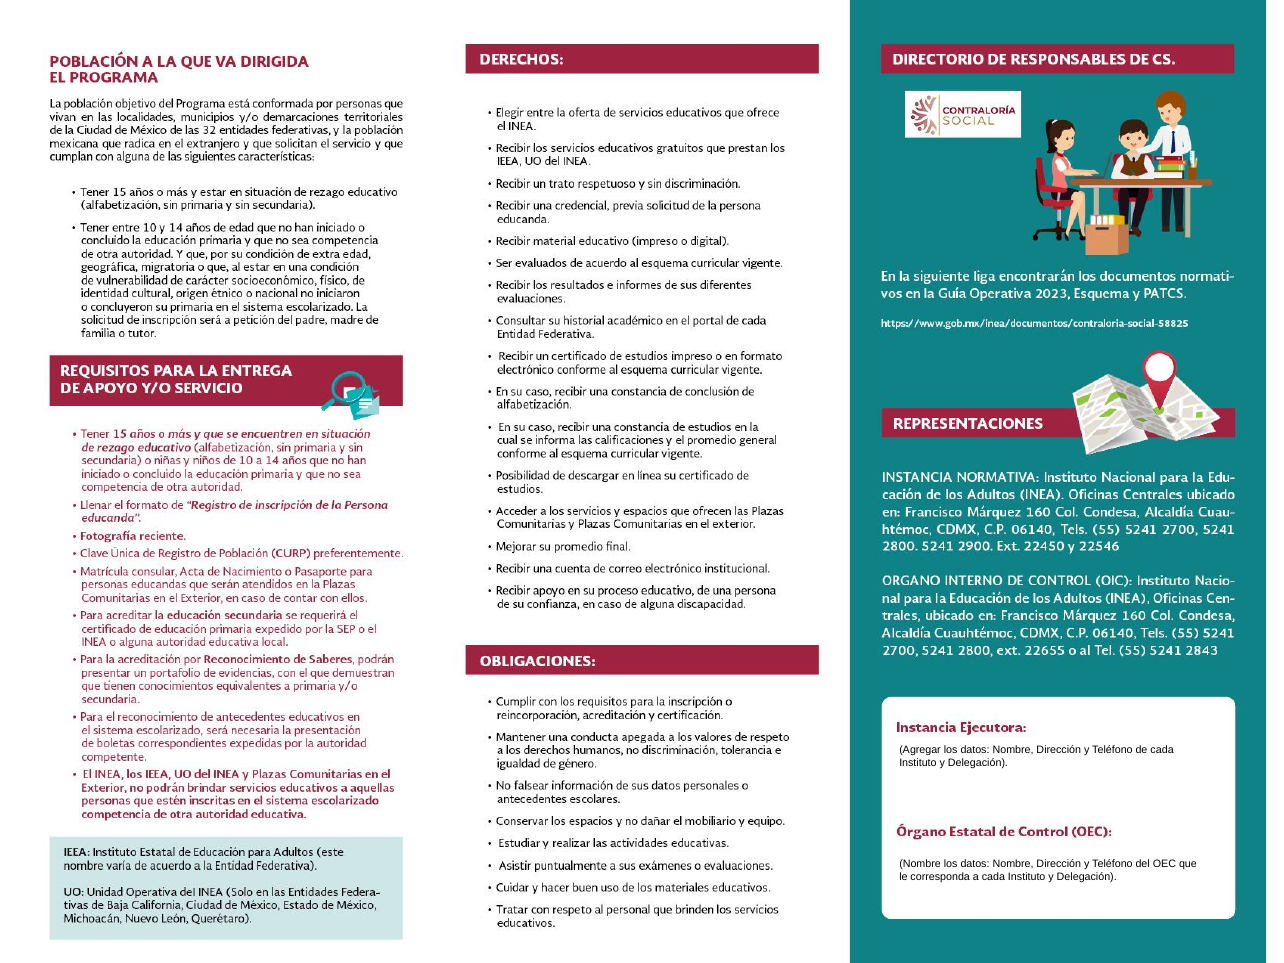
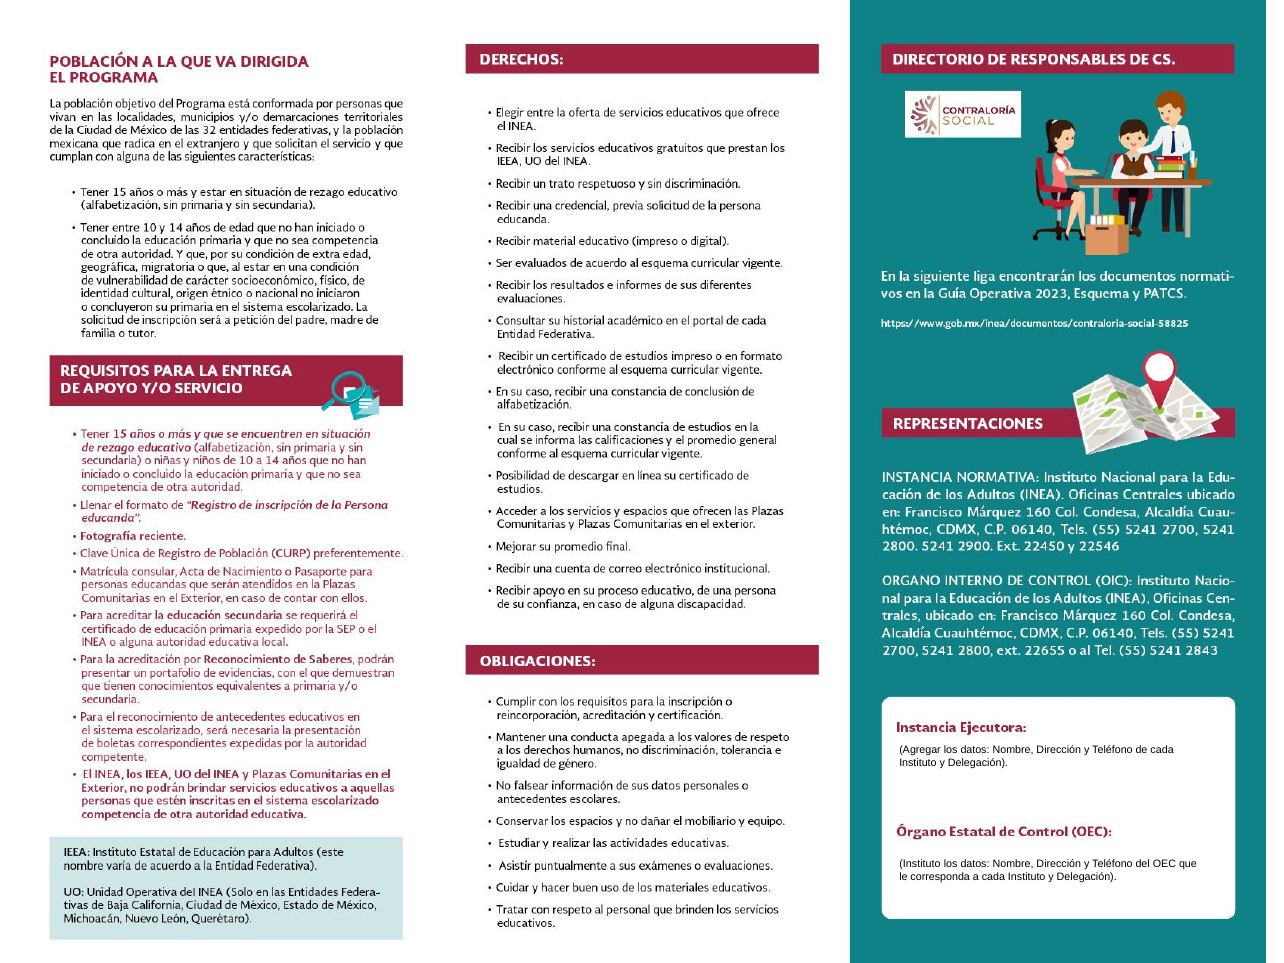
Nombre: Nombre -> Instituto (920, 864)
